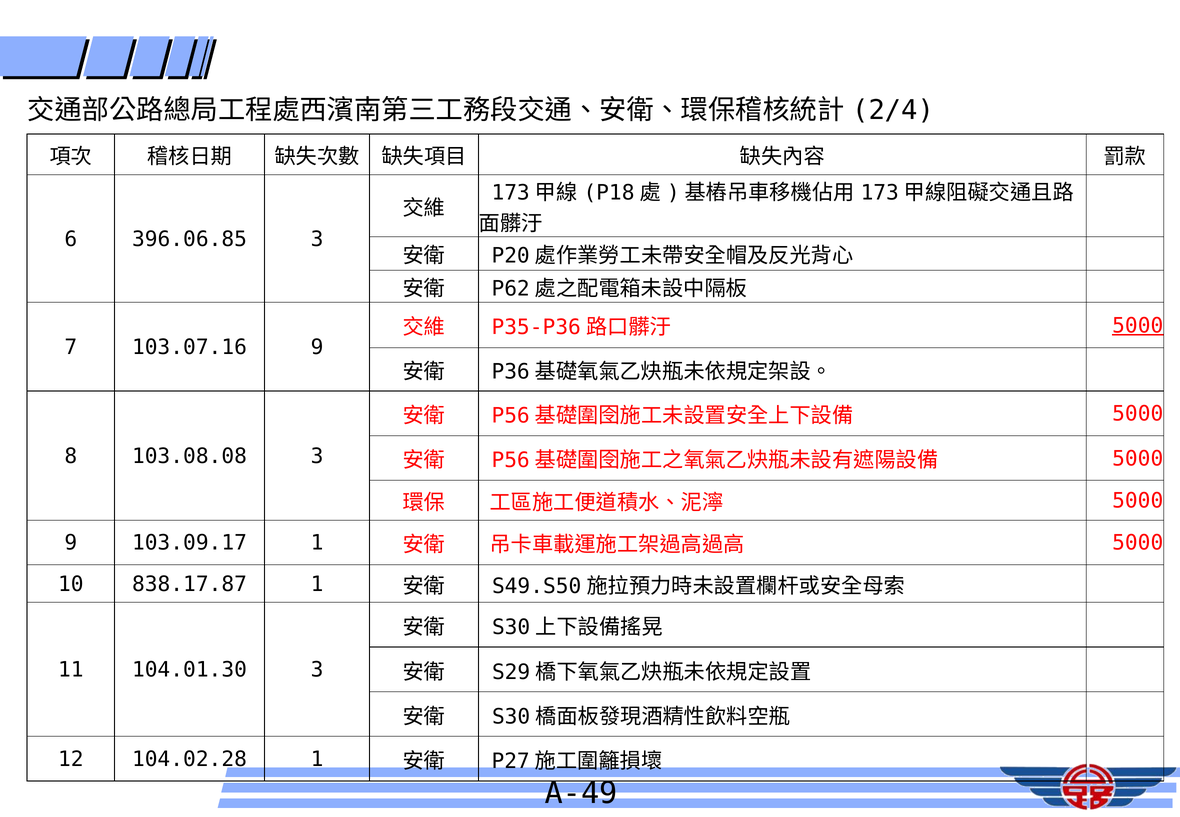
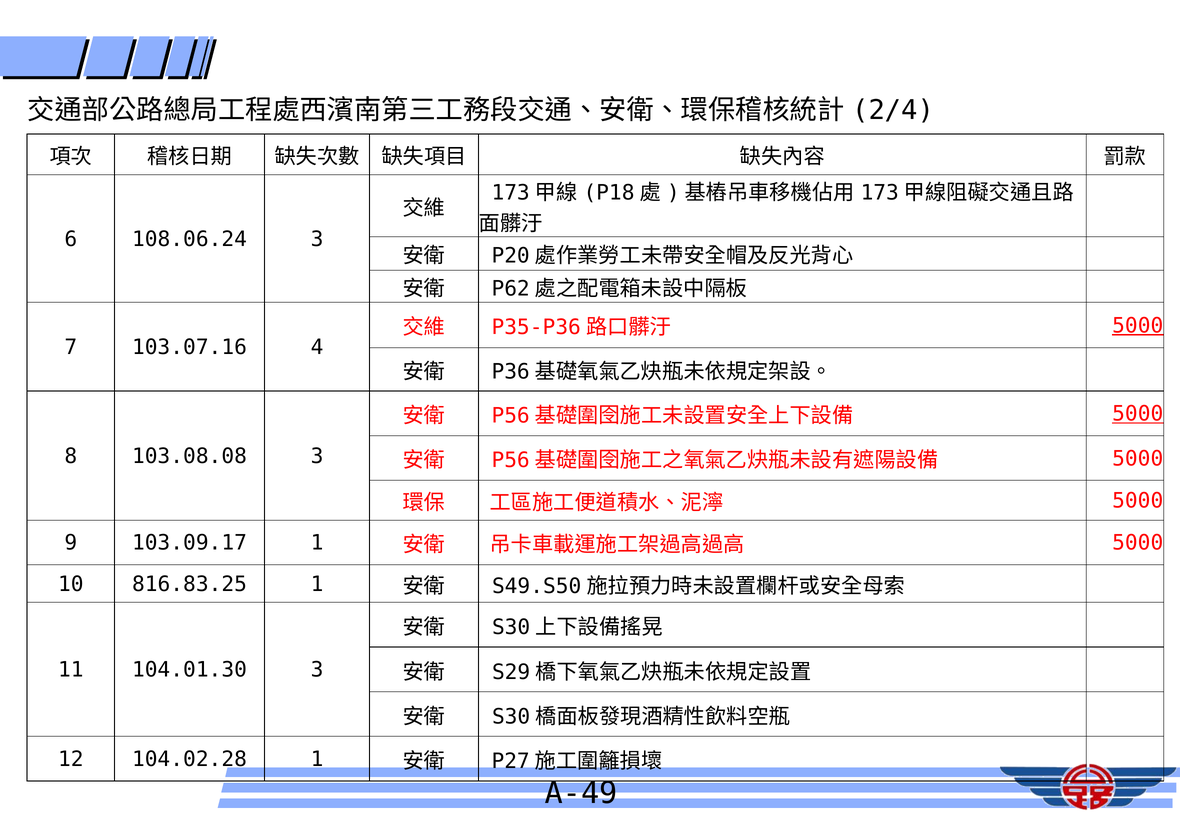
396.06.85: 396.06.85 -> 108.06.24 (189, 239)
103.07.16 9: 9 -> 4 (317, 347)
5000 underline: none -> present (1138, 414)
838.17.87: 838.17.87 -> 816.83.25 (189, 584)
